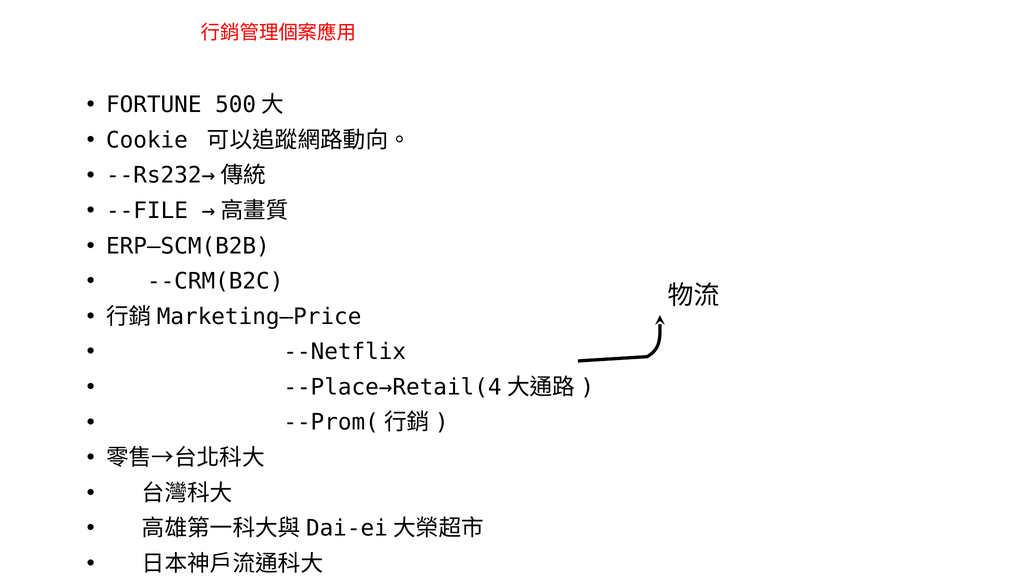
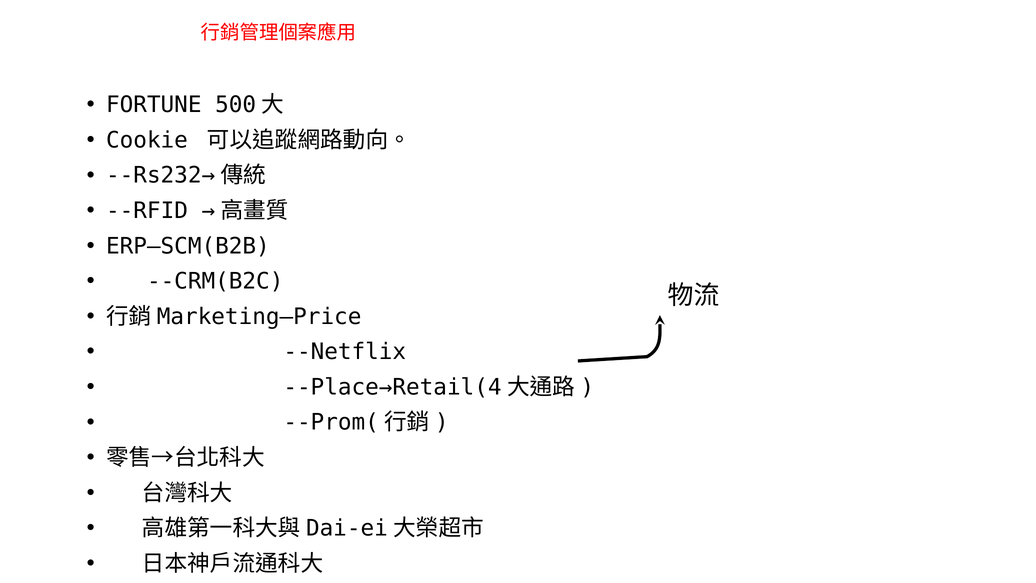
--FILE: --FILE -> --RFID (147, 211)
